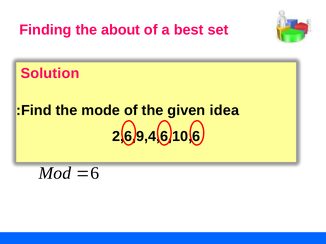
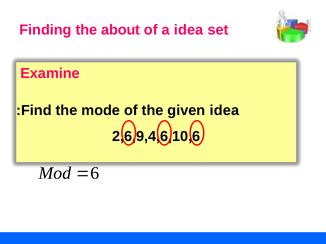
a best: best -> idea (189, 30)
Solution: Solution -> Examine (50, 73)
